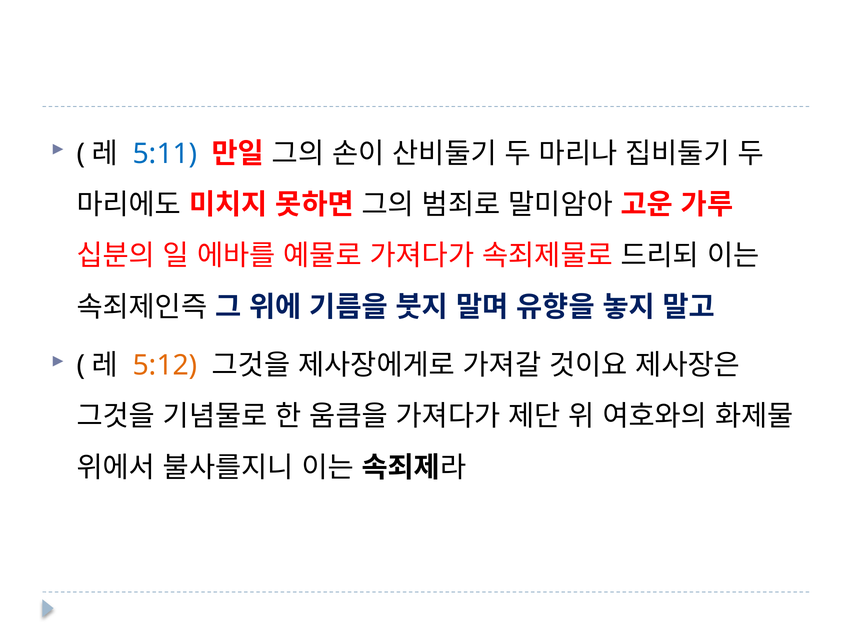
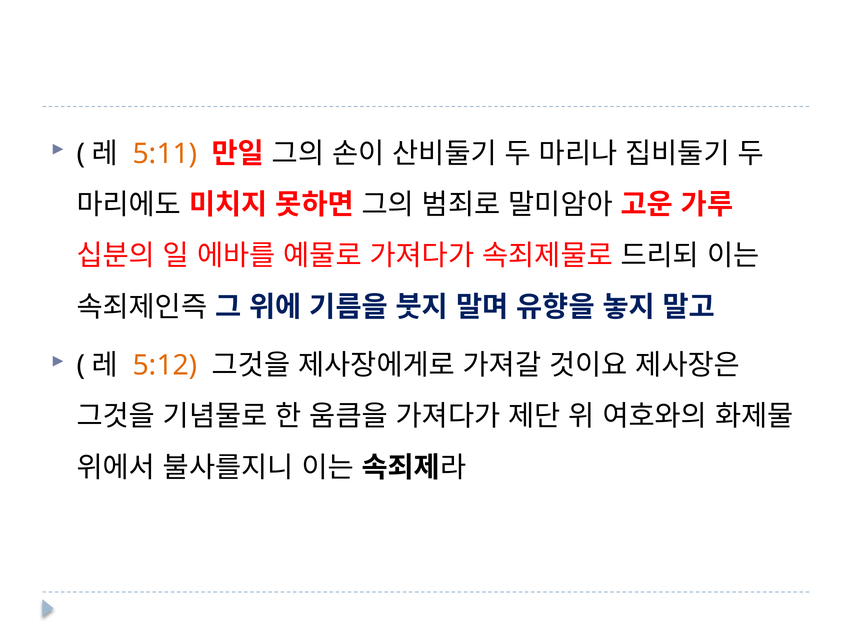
5:11 colour: blue -> orange (165, 154)
